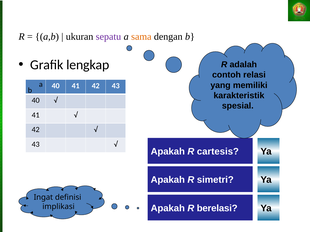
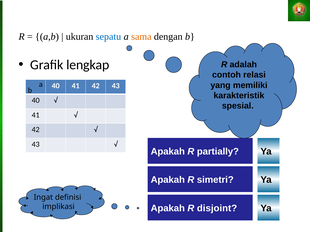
sepatu colour: purple -> blue (108, 37)
cartesis: cartesis -> partially (218, 152)
berelasi: berelasi -> disjoint (217, 209)
